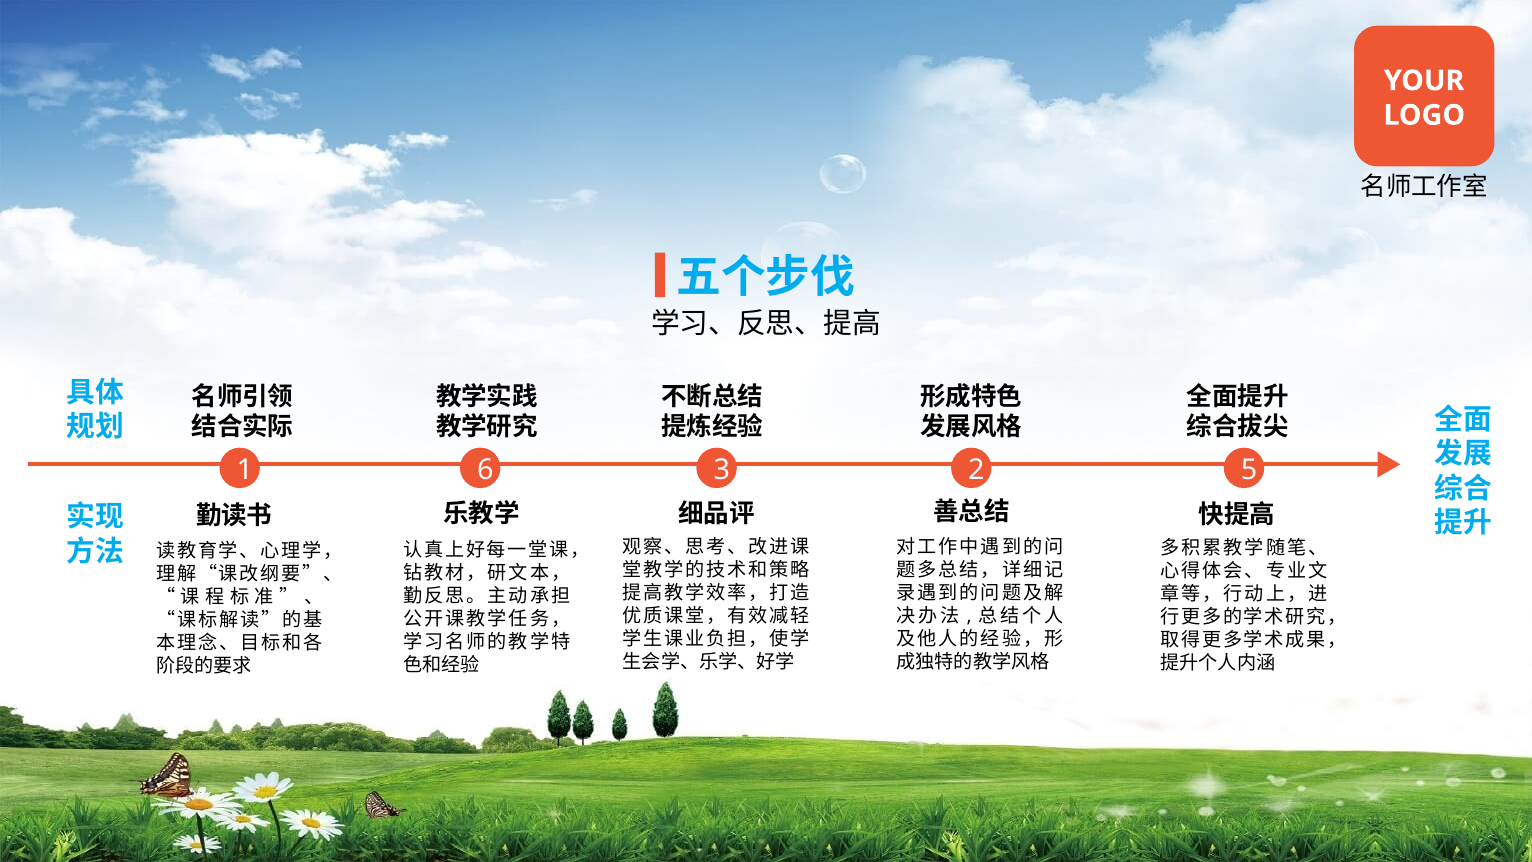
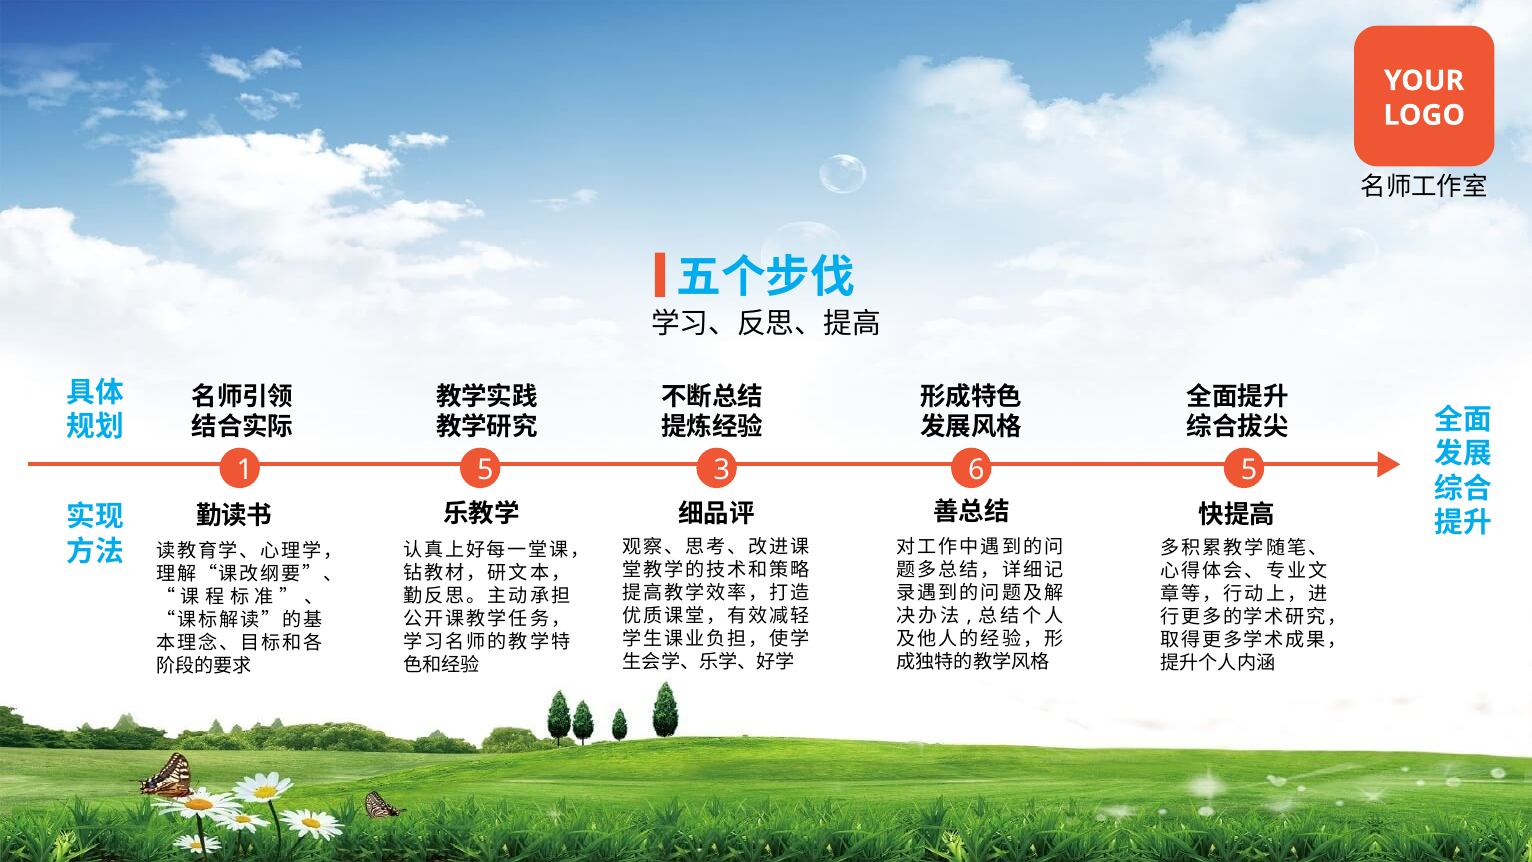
1 6: 6 -> 5 (485, 470)
2: 2 -> 6 (976, 470)
